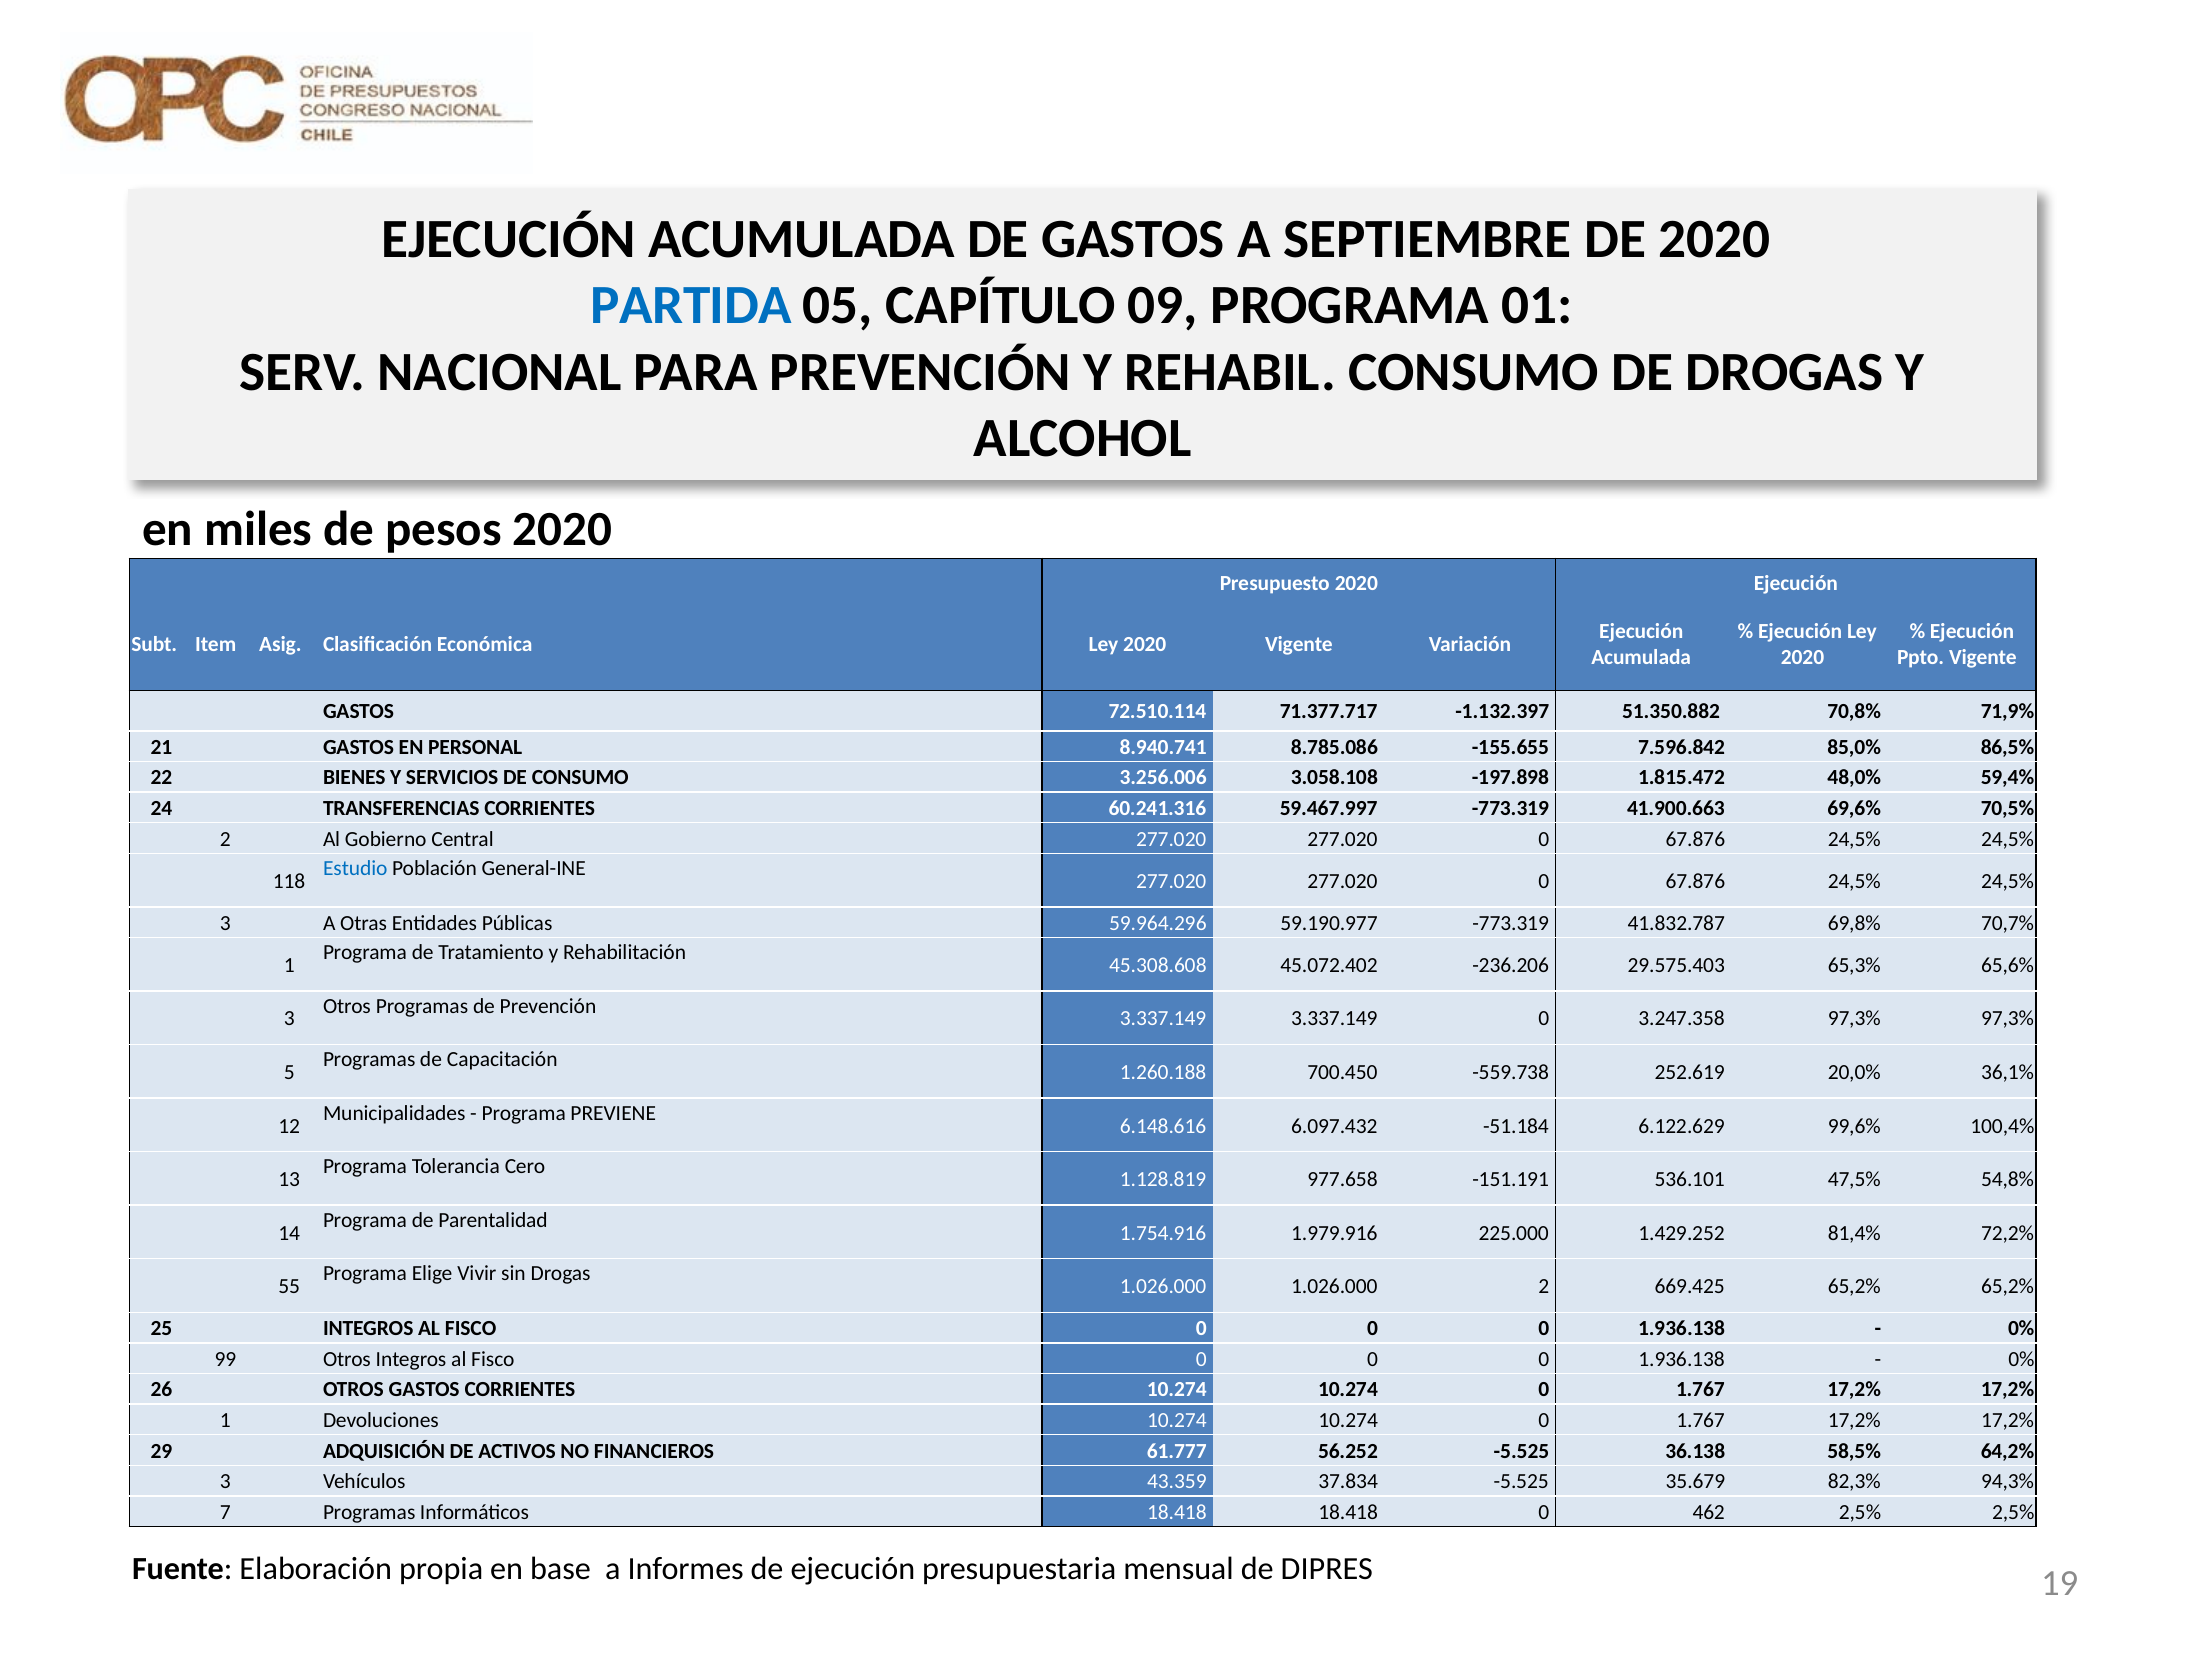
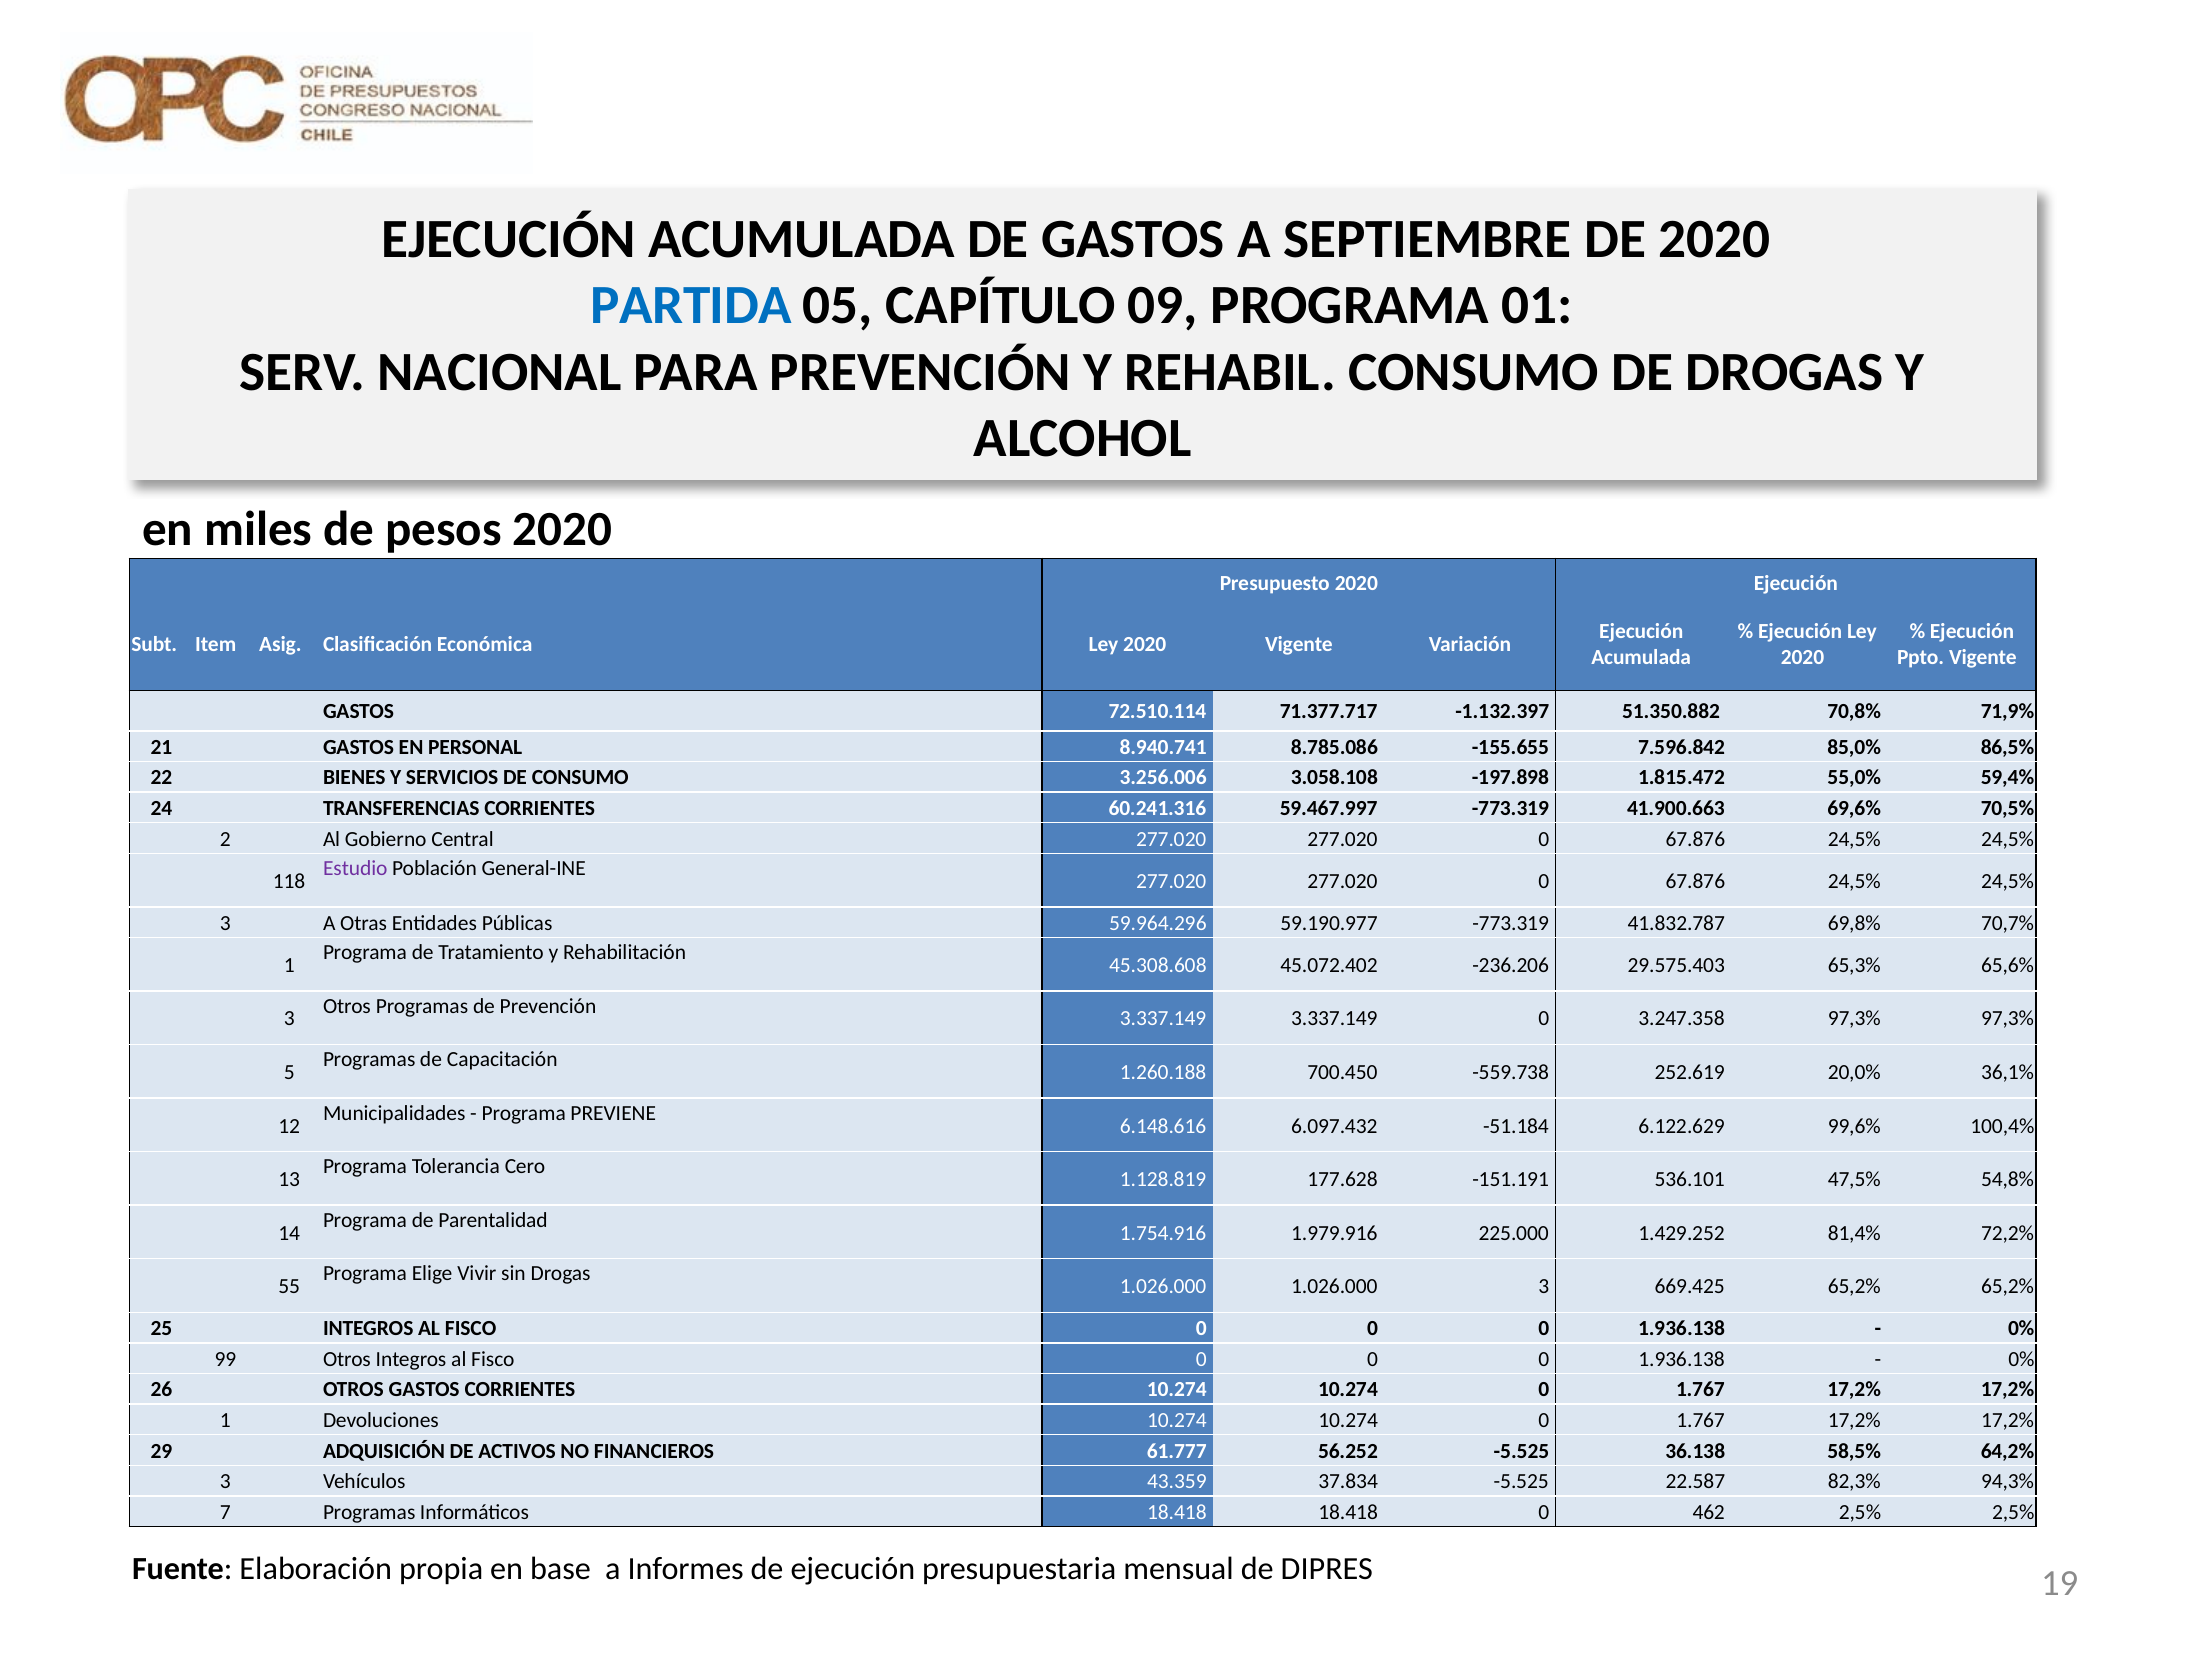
48,0%: 48,0% -> 55,0% (1854, 778)
Estudio colour: blue -> purple (355, 869)
977.658: 977.658 -> 177.628 (1342, 1180)
1.026.000 2: 2 -> 3 (1544, 1287)
35.679: 35.679 -> 22.587 (1695, 1482)
